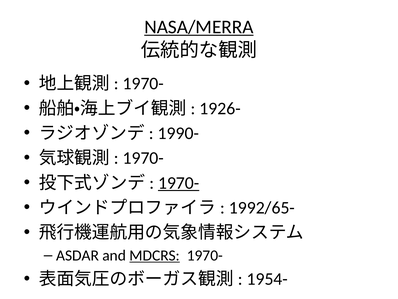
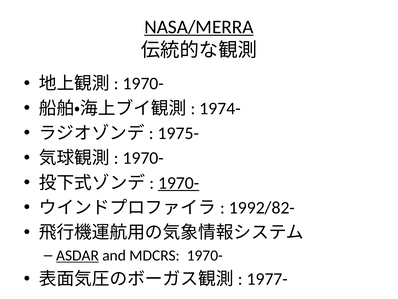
1926-: 1926- -> 1974- (220, 108)
1990-: 1990- -> 1975- (178, 133)
1992/65-: 1992/65- -> 1992/82- (262, 207)
ASDAR underline: none -> present (78, 255)
MDCRS underline: present -> none (155, 255)
1954-: 1954- -> 1977- (267, 279)
